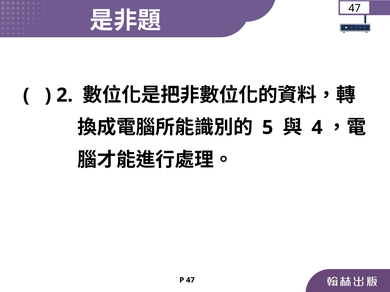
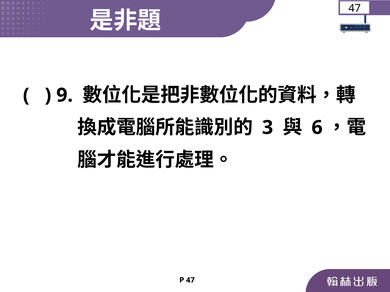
2: 2 -> 9 (65, 95)
5: 5 -> 3 (268, 128)
4: 4 -> 6 (317, 128)
